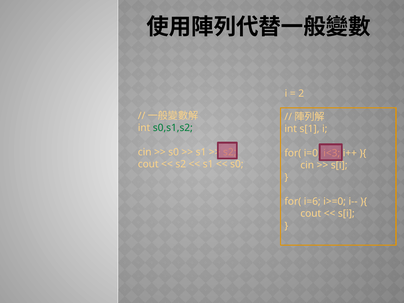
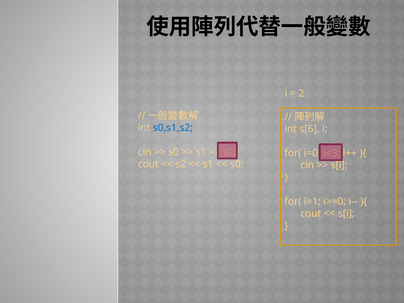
s0,s1,s2 colour: green -> blue (173, 128)
s[1: s[1 -> s[6 (310, 129)
i=6: i=6 -> i=1 (312, 202)
